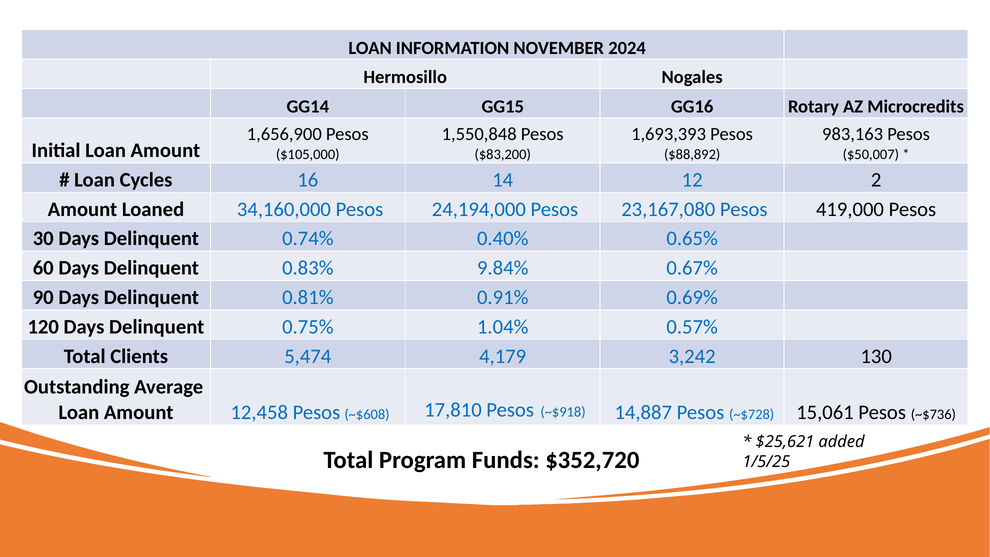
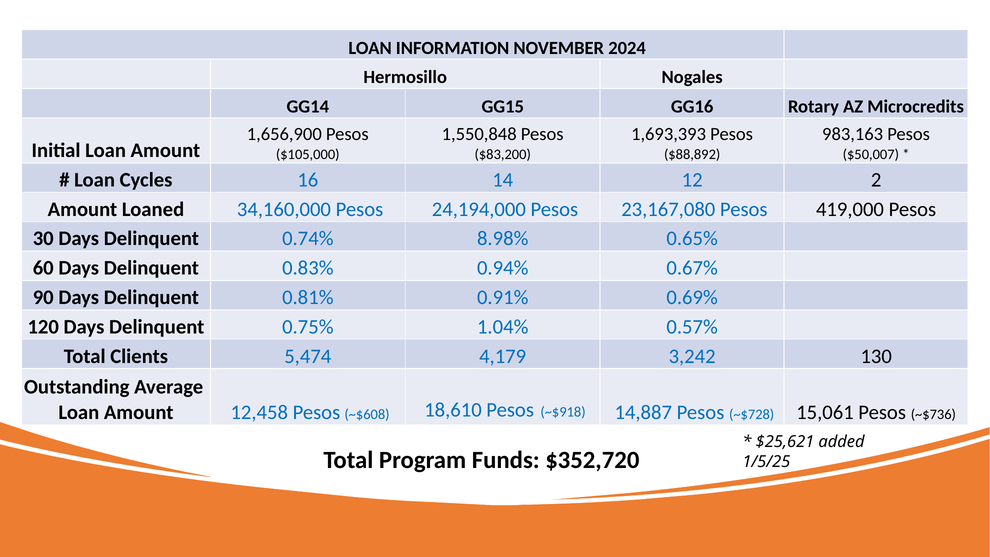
0.40%: 0.40% -> 8.98% (503, 239)
9.84%: 9.84% -> 0.94% (503, 268)
17,810: 17,810 -> 18,610 (453, 410)
